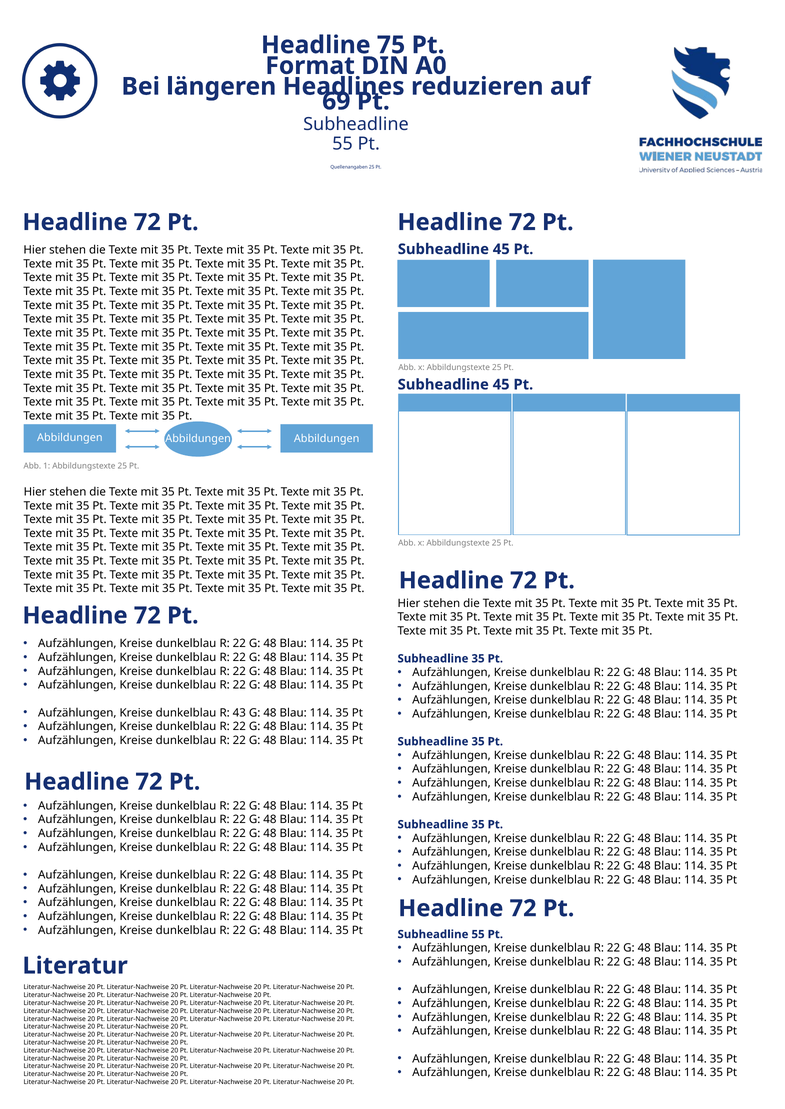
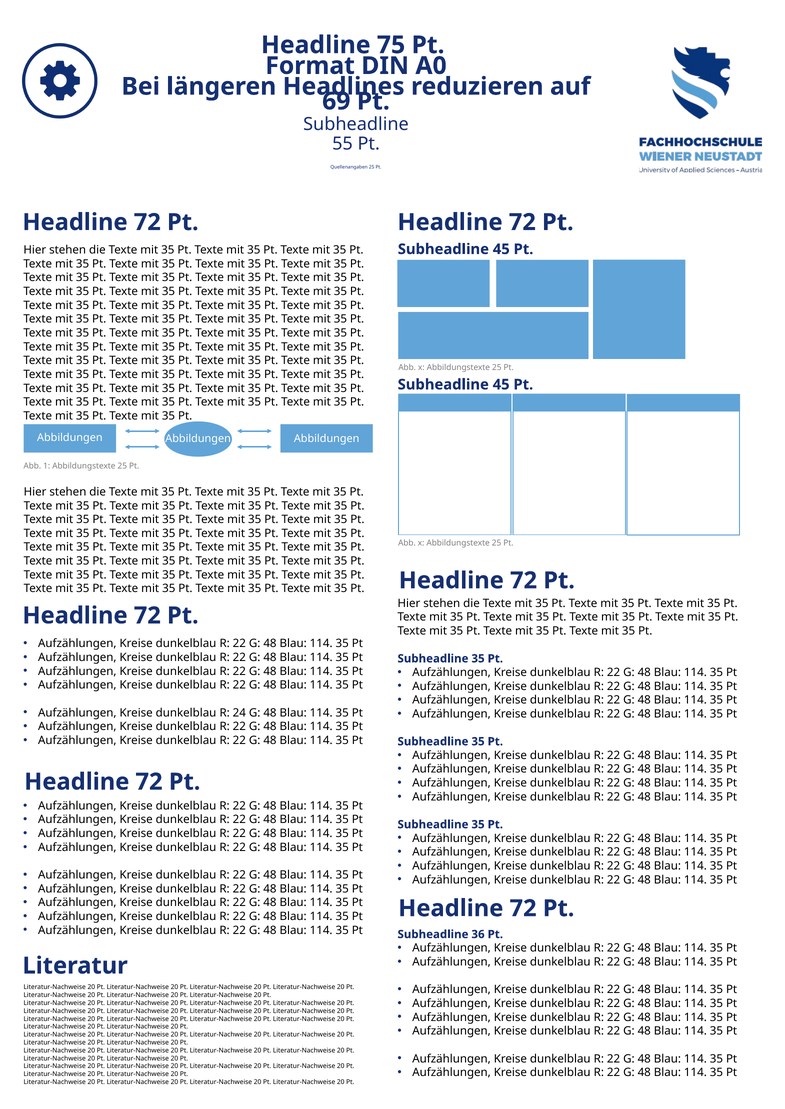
43: 43 -> 24 (239, 713)
55: 55 -> 36 (478, 935)
